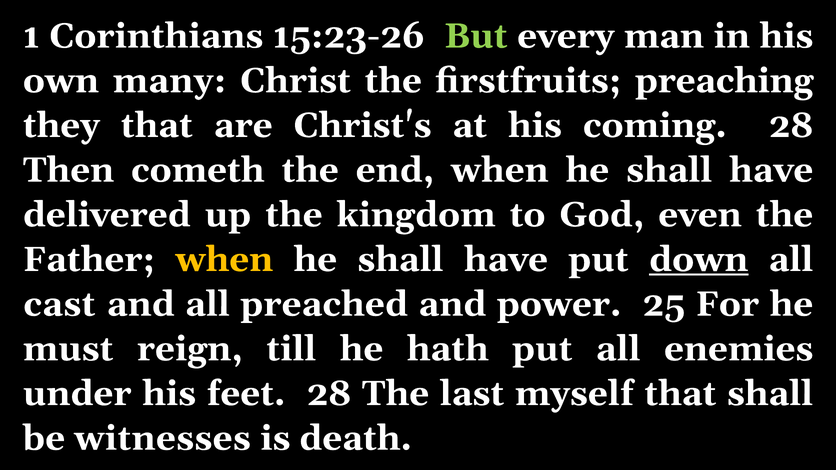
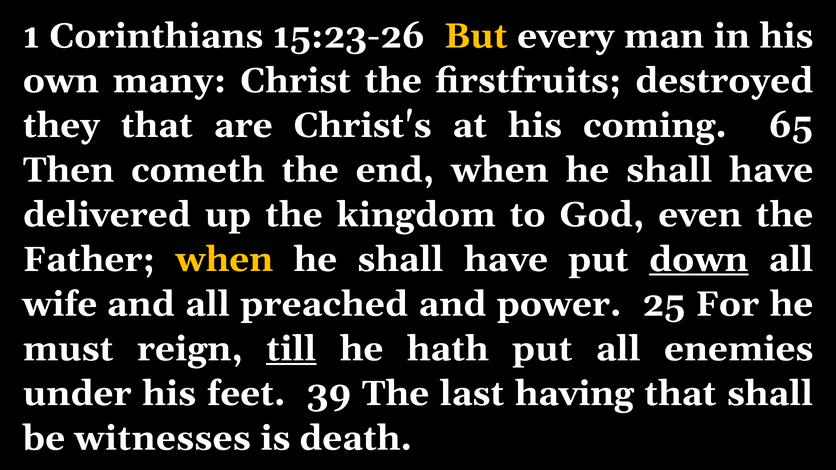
But colour: light green -> yellow (476, 36)
preaching: preaching -> destroyed (724, 81)
coming 28: 28 -> 65 (791, 126)
cast: cast -> wife (60, 304)
till underline: none -> present (291, 349)
feet 28: 28 -> 39 (329, 394)
myself: myself -> having (574, 394)
